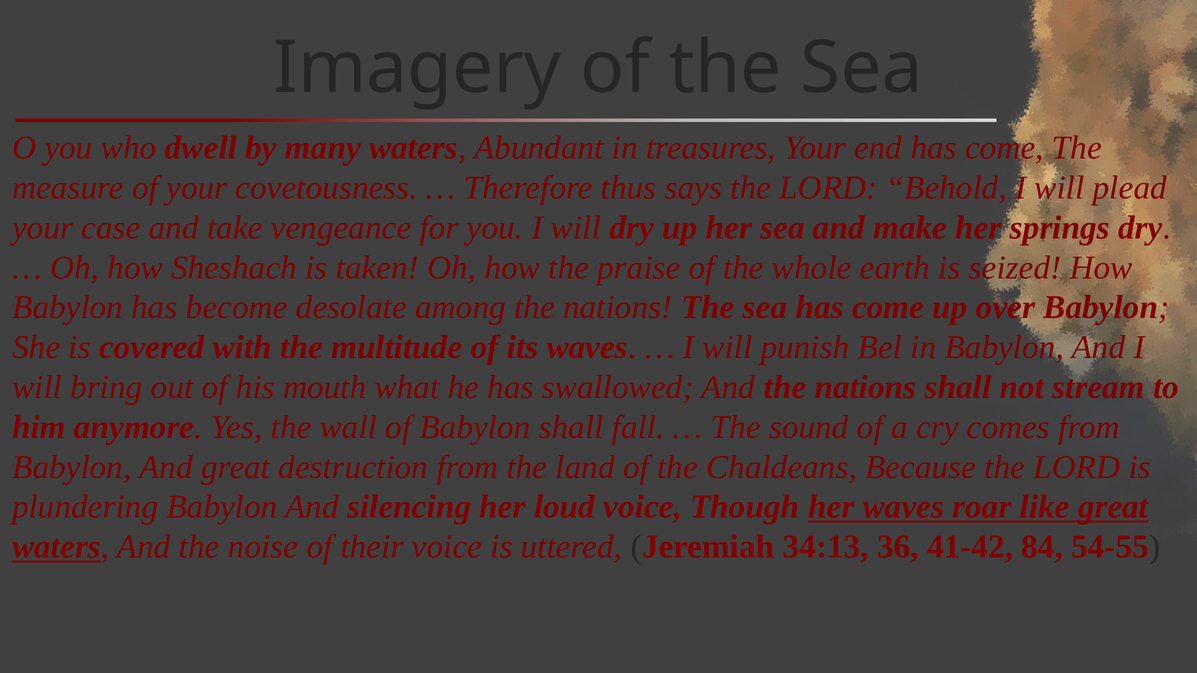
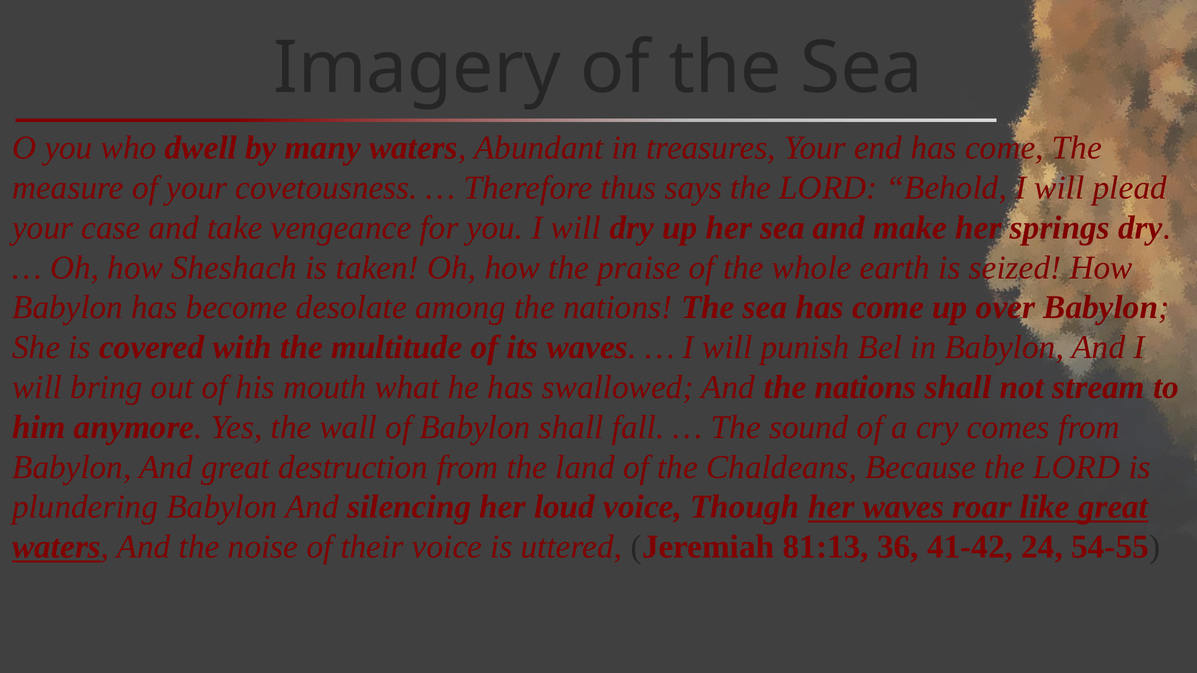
34:13: 34:13 -> 81:13 (826, 547)
84: 84 -> 24 (1042, 547)
